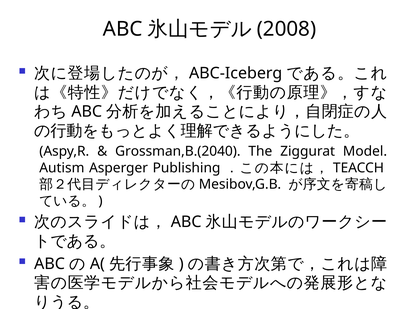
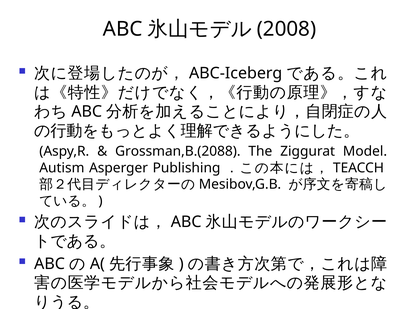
Grossman,B.(2040: Grossman,B.(2040 -> Grossman,B.(2088 (178, 151)
